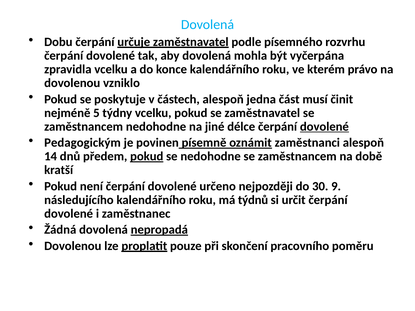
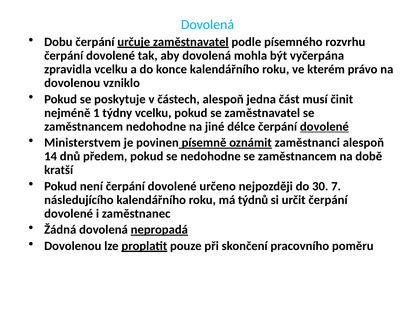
5: 5 -> 1 (96, 113)
Pedagogickým: Pedagogickým -> Ministerstvem (83, 143)
pokud underline: present -> none (147, 157)
9: 9 -> 7 (336, 186)
